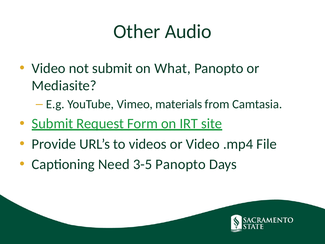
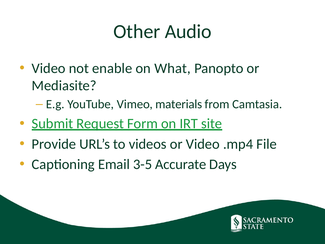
not submit: submit -> enable (112, 68)
Need: Need -> Email (114, 164)
3-5 Panopto: Panopto -> Accurate (181, 164)
